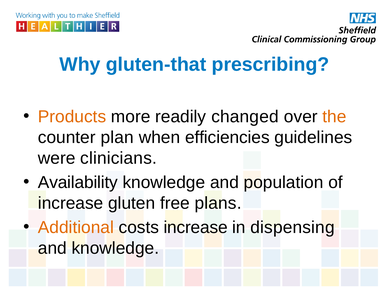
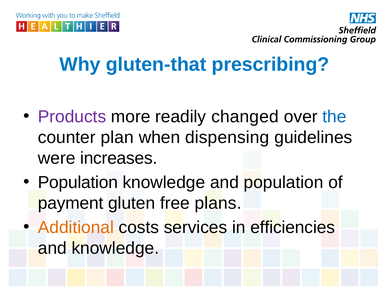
Products colour: orange -> purple (72, 116)
the colour: orange -> blue (334, 116)
efficiencies: efficiencies -> dispensing (227, 137)
clinicians: clinicians -> increases (119, 158)
Availability: Availability -> Population (78, 182)
increase: increase -> payment (71, 203)
costs increase: increase -> services (196, 227)
dispensing: dispensing -> efficiencies (293, 227)
